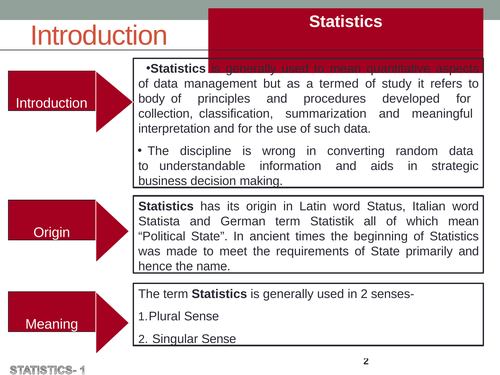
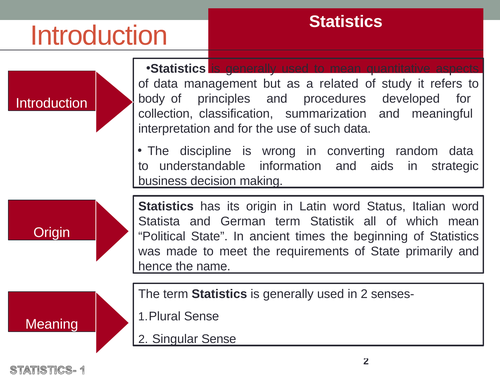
termed: termed -> related (339, 84)
